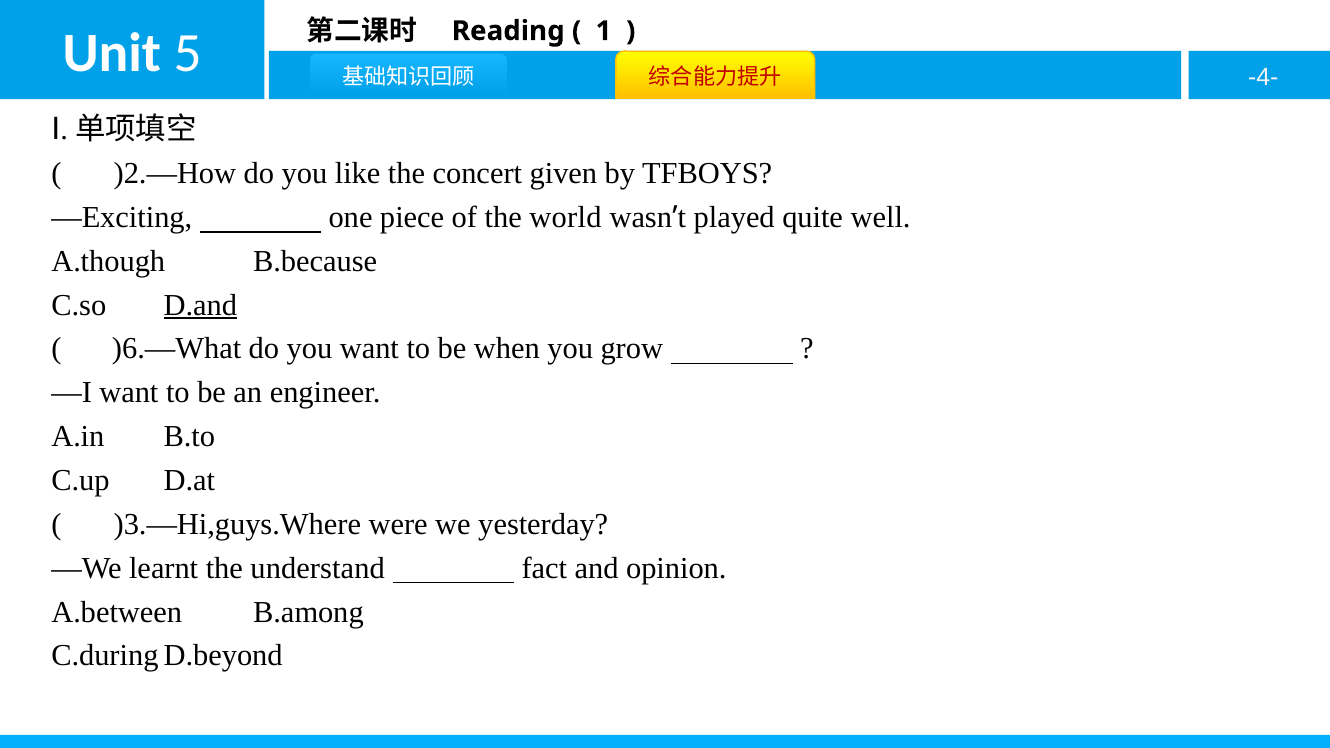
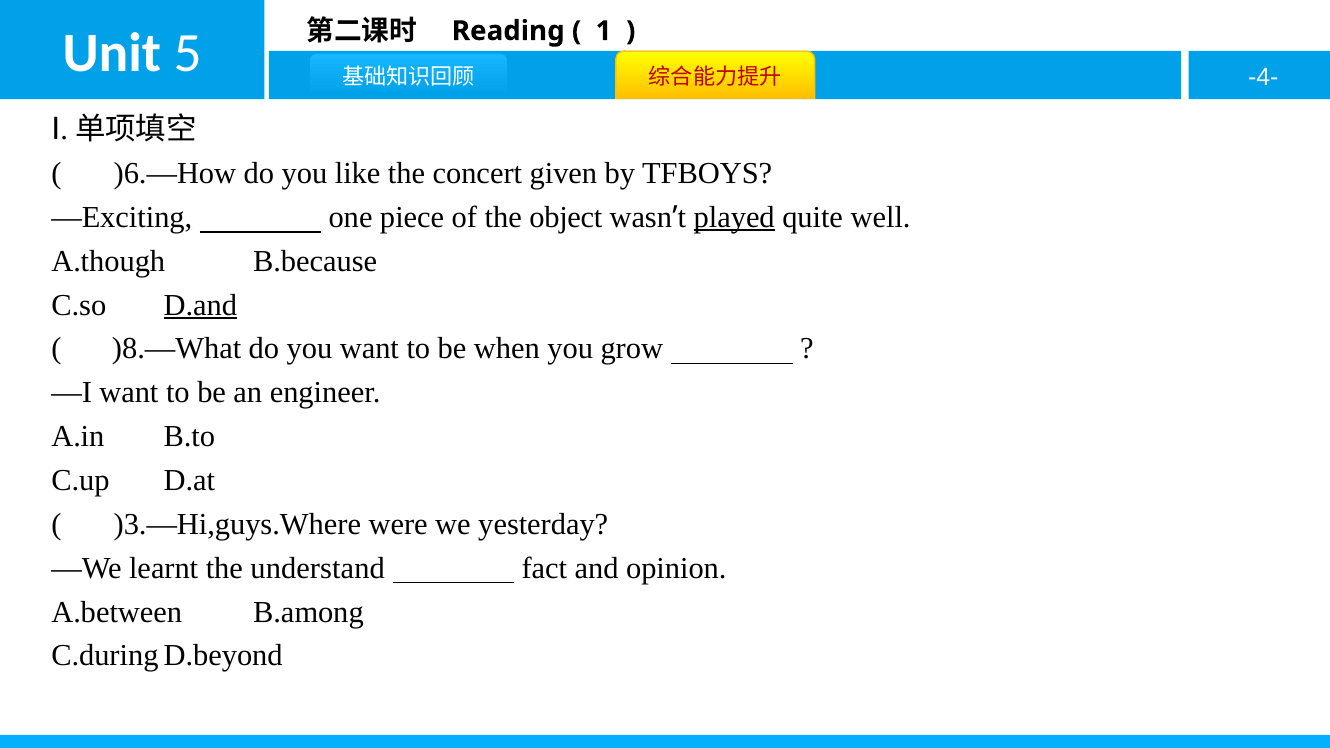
)2.—How: )2.—How -> )6.—How (175, 173)
world: world -> object (566, 217)
played underline: none -> present (734, 217)
)6.—What: )6.—What -> )8.—What (177, 349)
